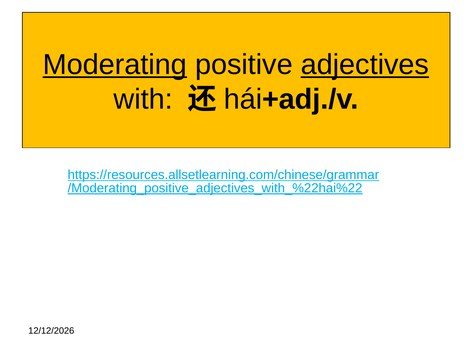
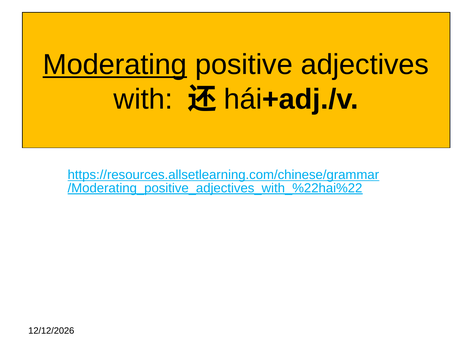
adjectives underline: present -> none (365, 65)
